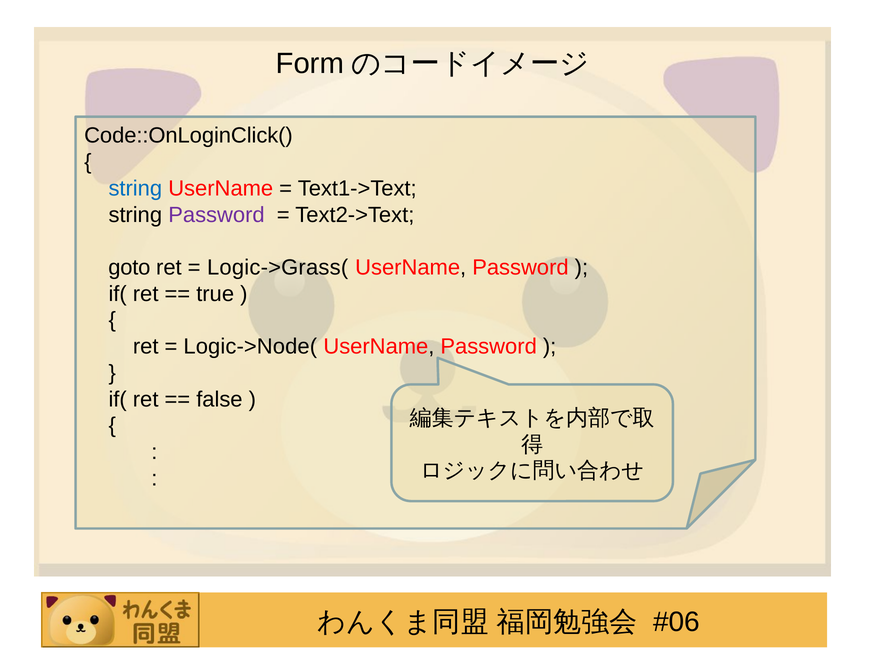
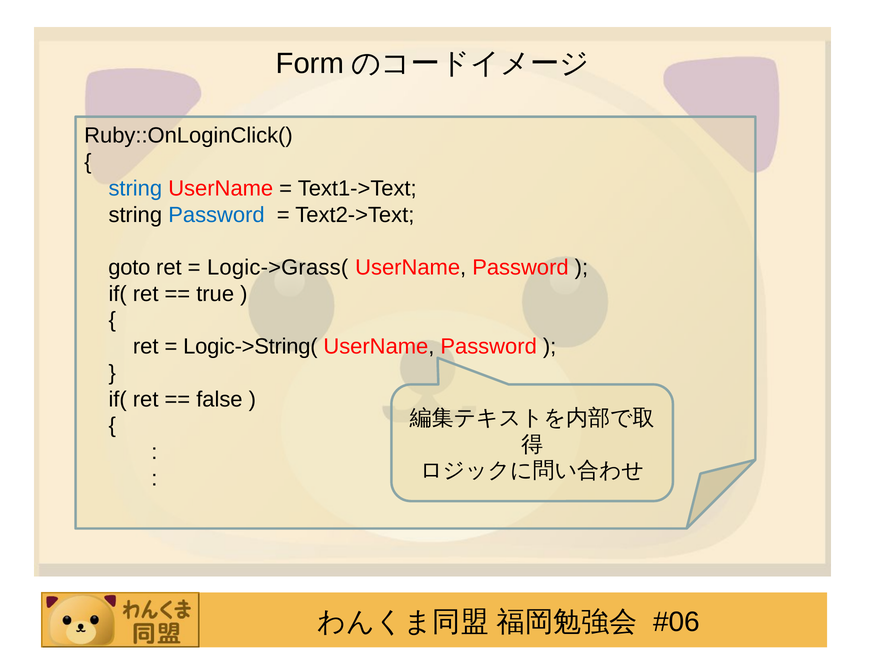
Code::OnLoginClick(: Code::OnLoginClick( -> Ruby::OnLoginClick( (188, 136)
Password colour: purple -> blue (216, 215)
Logic->Node(: Logic->Node( -> Logic->String( (250, 347)
